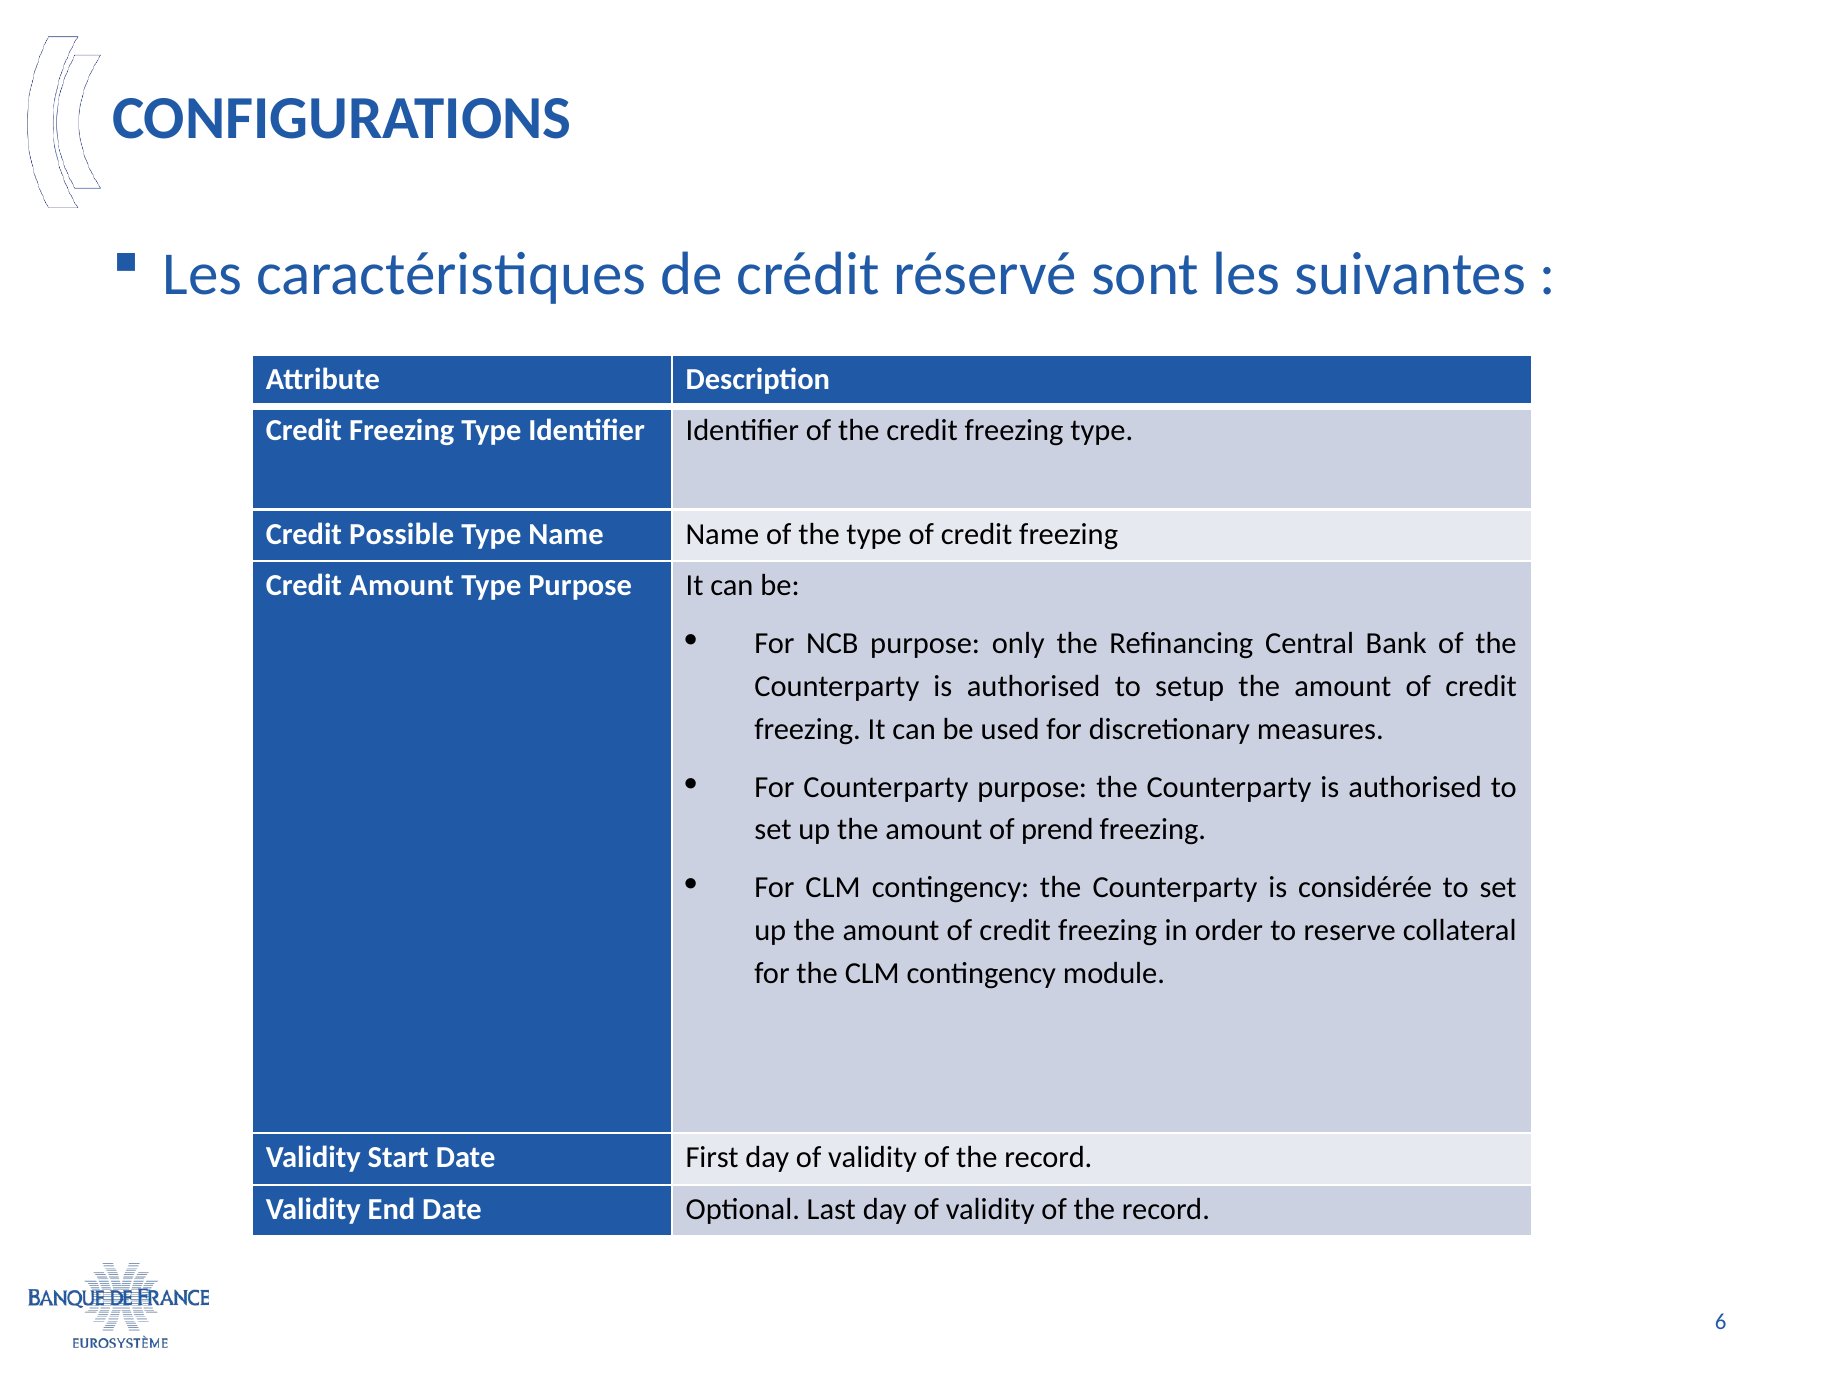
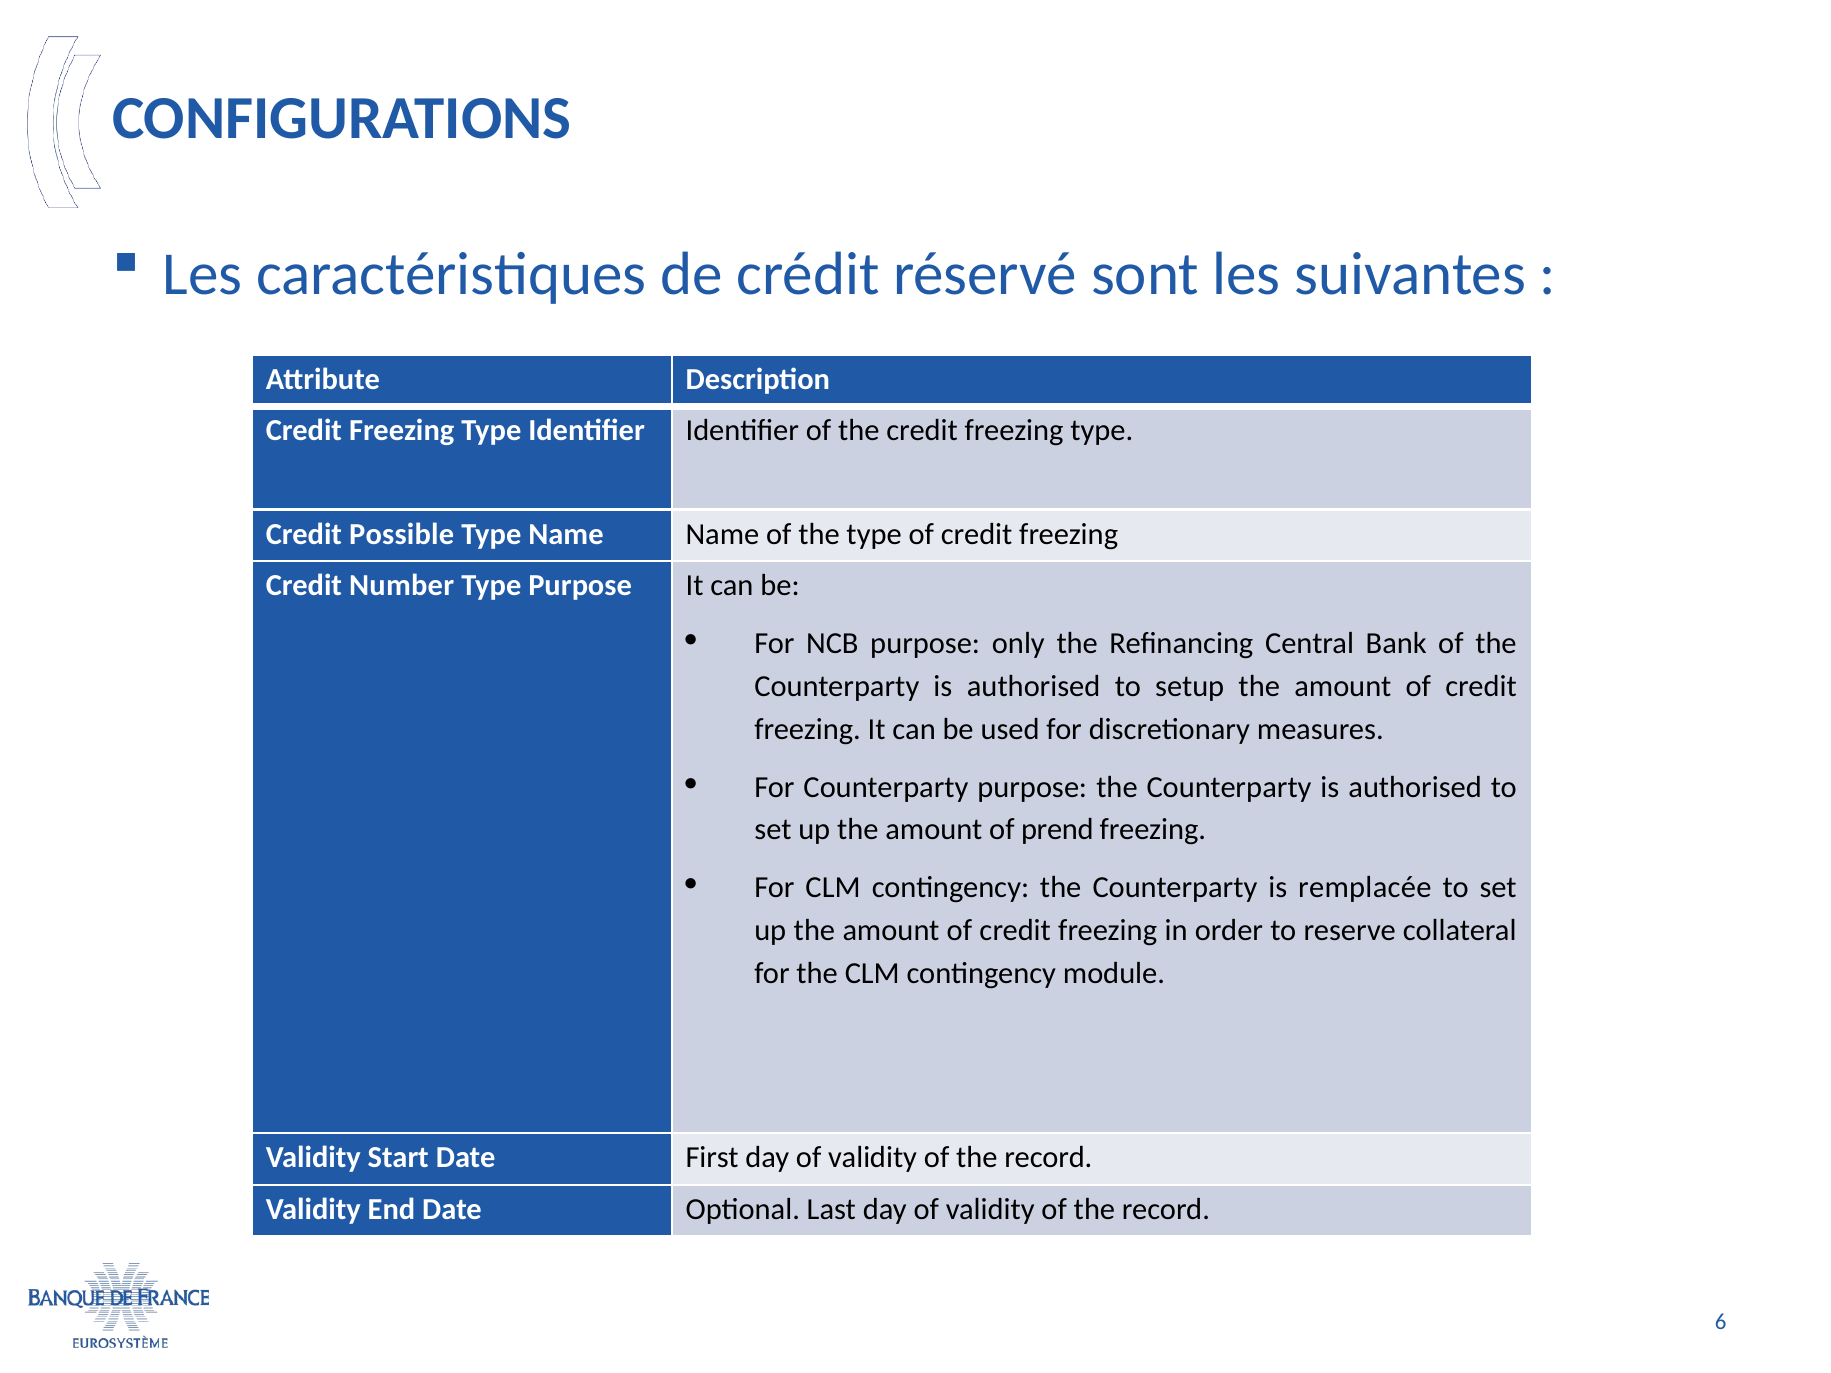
Credit Amount: Amount -> Number (402, 586)
considérée: considérée -> remplacée (1365, 888)
